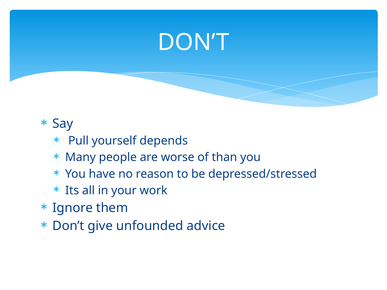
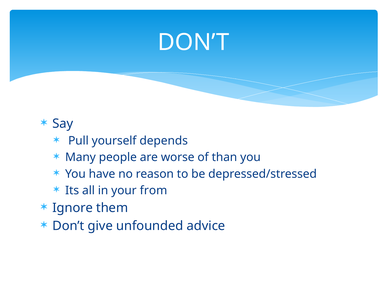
work: work -> from (154, 191)
